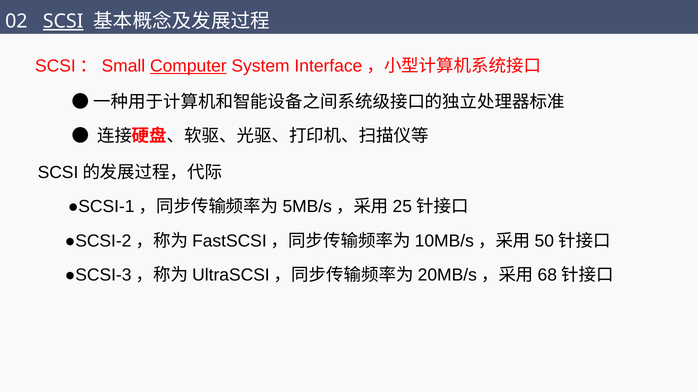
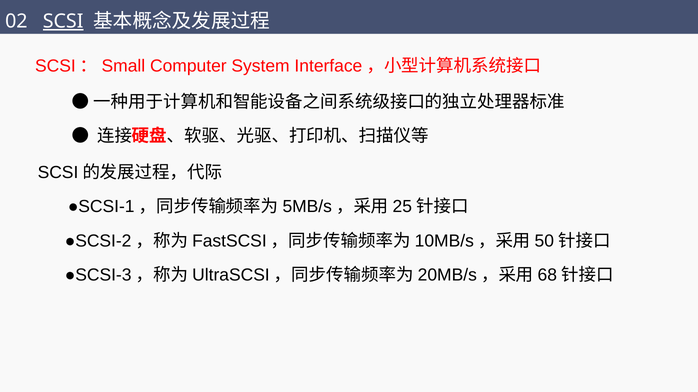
Computer underline: present -> none (188, 66)
